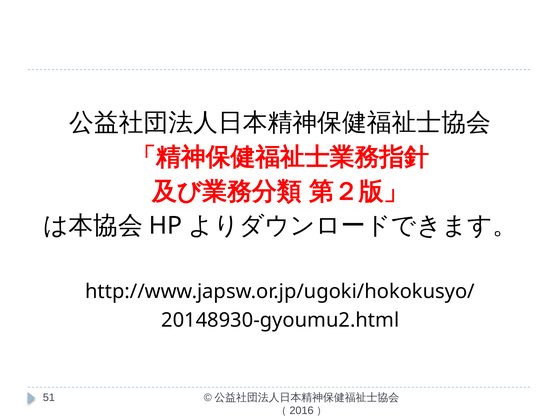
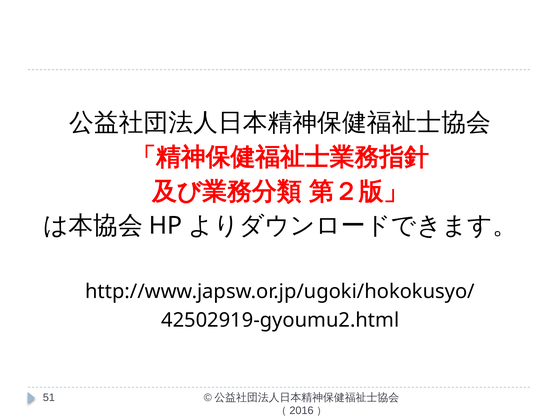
20148930-gyoumu2.html: 20148930-gyoumu2.html -> 42502919-gyoumu2.html (280, 321)
